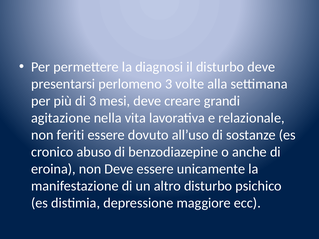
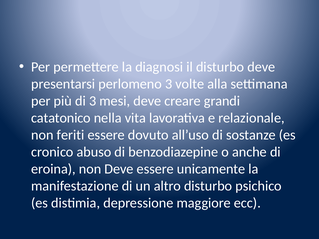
agitazione: agitazione -> catatonico (61, 118)
